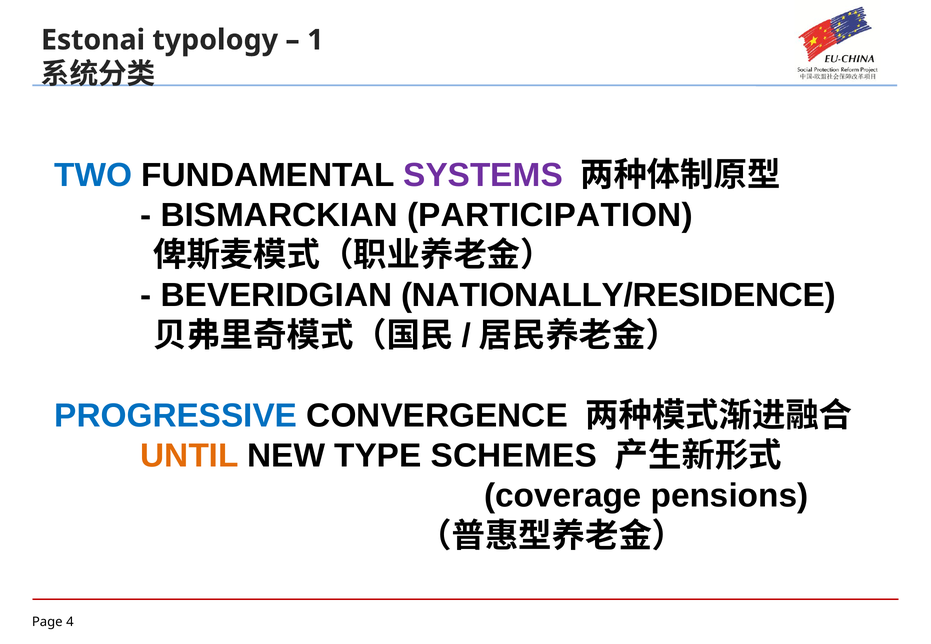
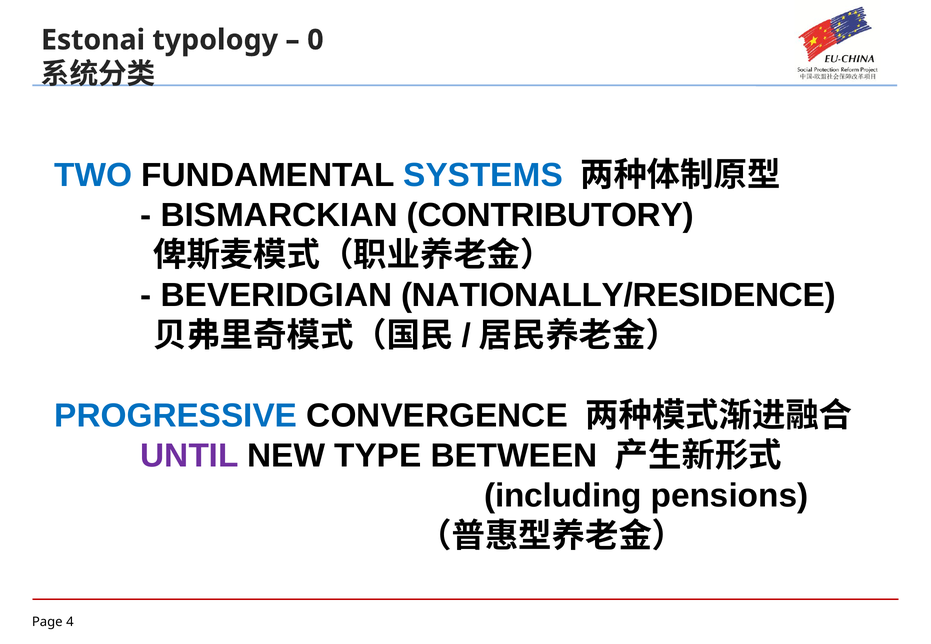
1: 1 -> 0 (315, 40)
SYSTEMS colour: purple -> blue (483, 175)
PARTICIPATION: PARTICIPATION -> CONTRIBUTORY (550, 215)
UNTIL colour: orange -> purple (189, 456)
SCHEMES: SCHEMES -> BETWEEN (514, 456)
coverage: coverage -> including (563, 496)
